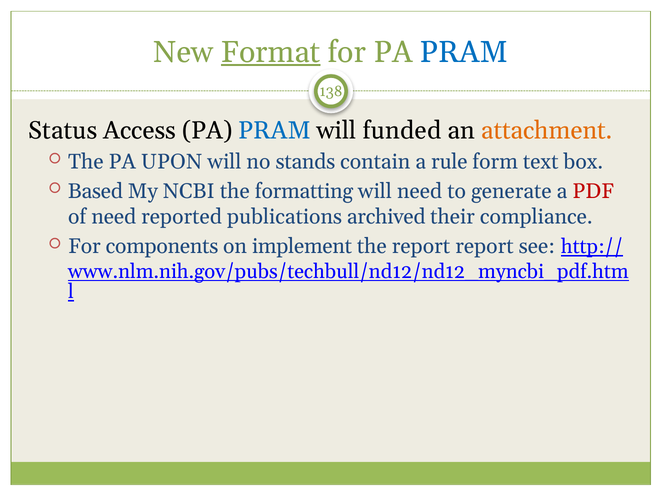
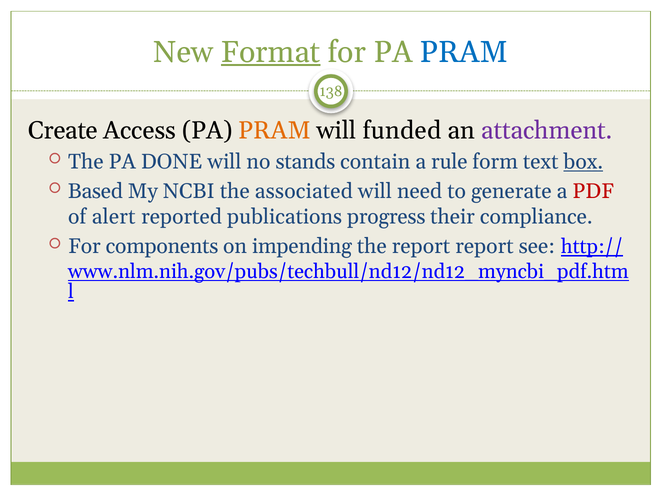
Status: Status -> Create (63, 131)
PRAM colour: blue -> orange (274, 131)
attachment colour: orange -> purple (547, 131)
UPON: UPON -> DONE (172, 162)
box underline: none -> present (583, 162)
formatting: formatting -> associated (304, 192)
of need: need -> alert (114, 217)
archived: archived -> progress (386, 217)
implement: implement -> impending (302, 247)
